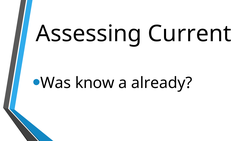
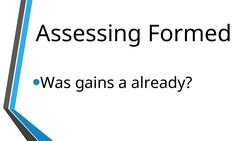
Current: Current -> Formed (190, 34)
know: know -> gains (95, 83)
